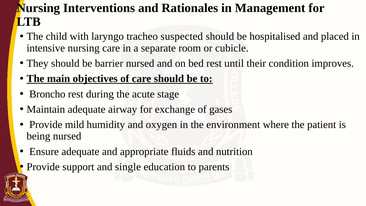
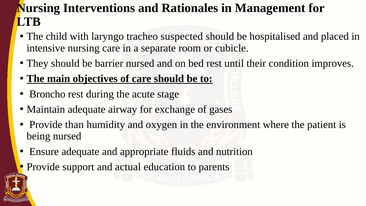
mild: mild -> than (74, 125)
single: single -> actual (128, 167)
